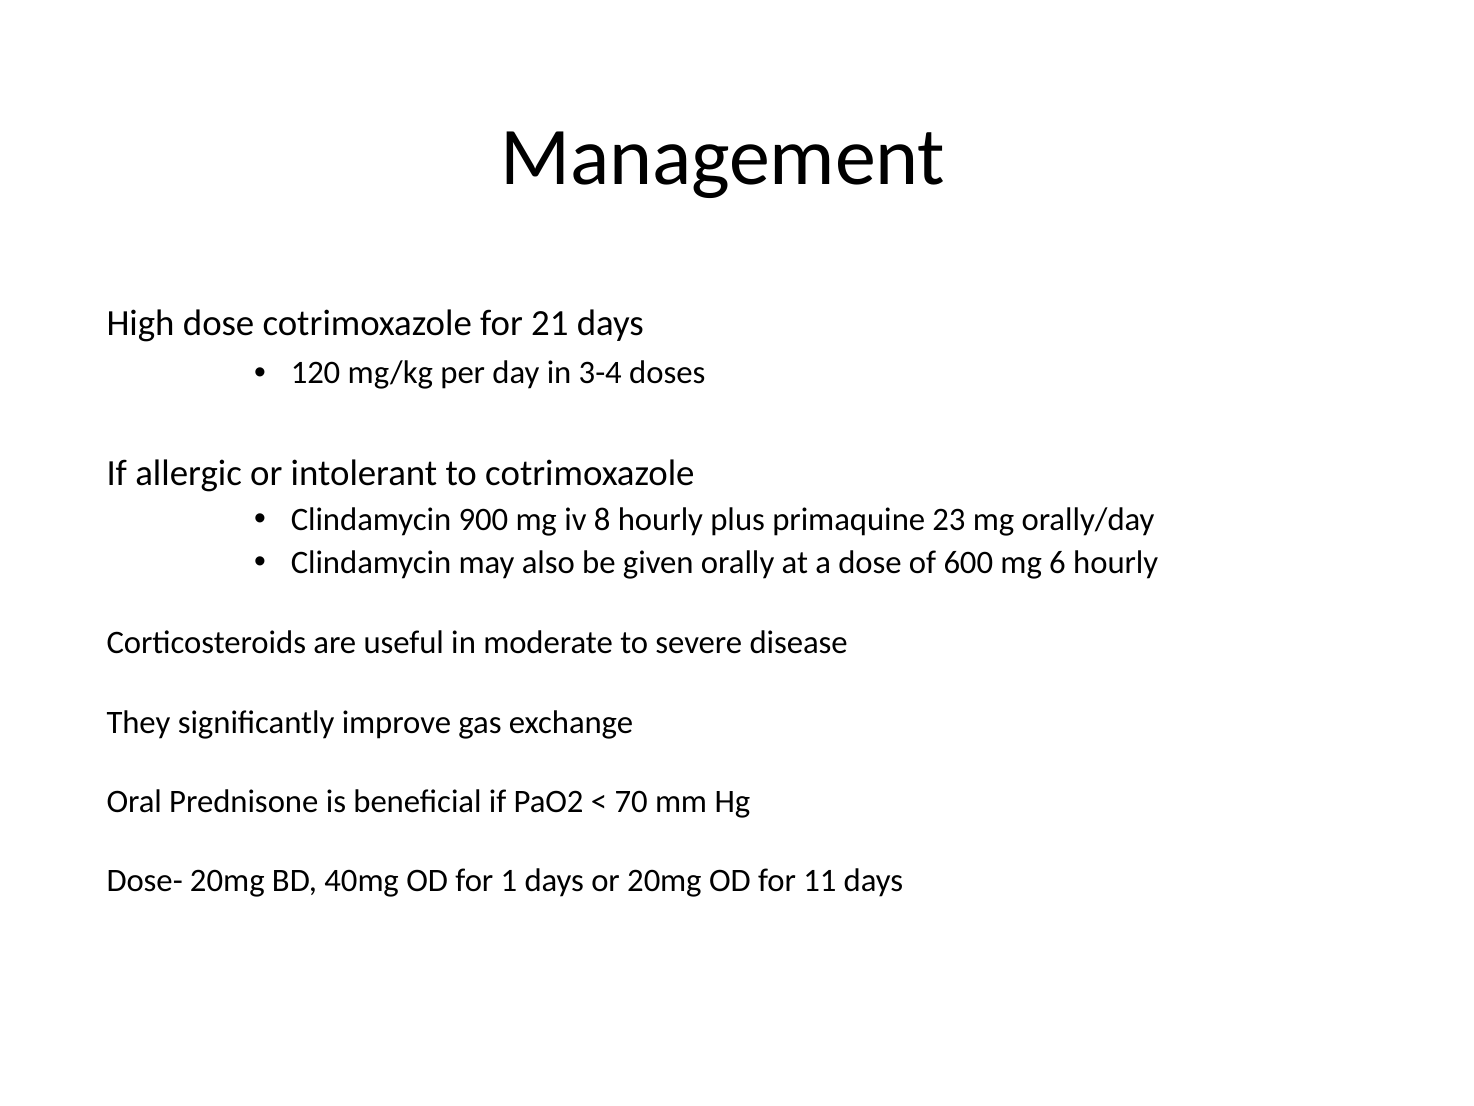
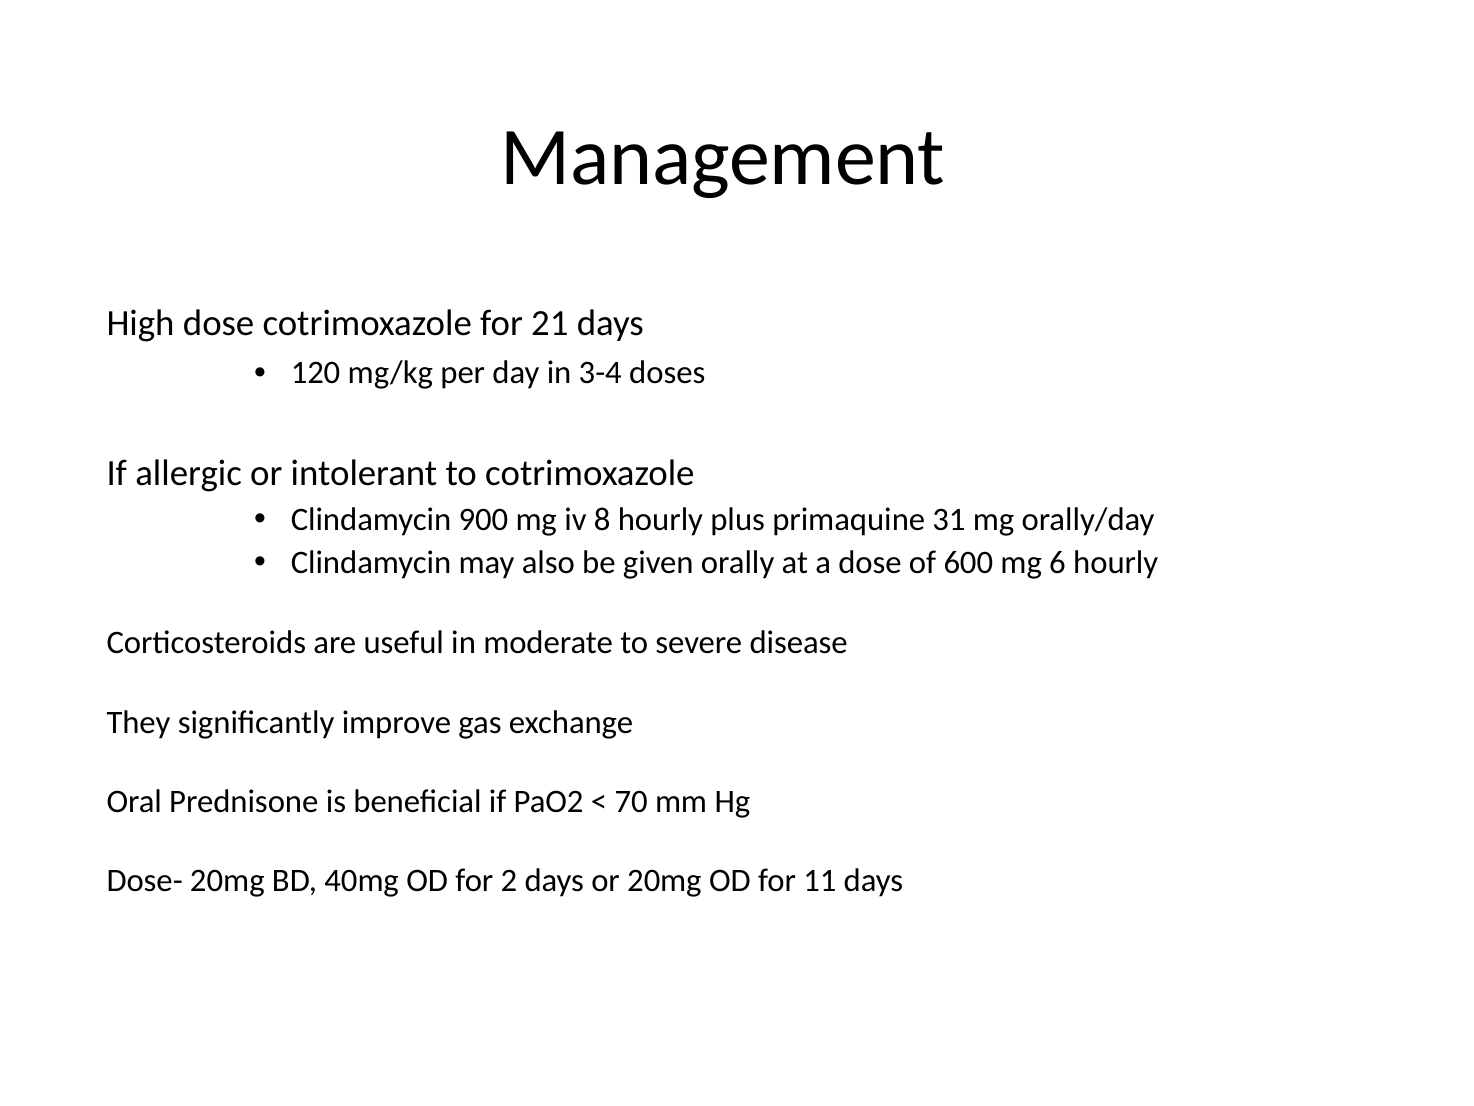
23: 23 -> 31 (949, 519)
1: 1 -> 2 (509, 881)
